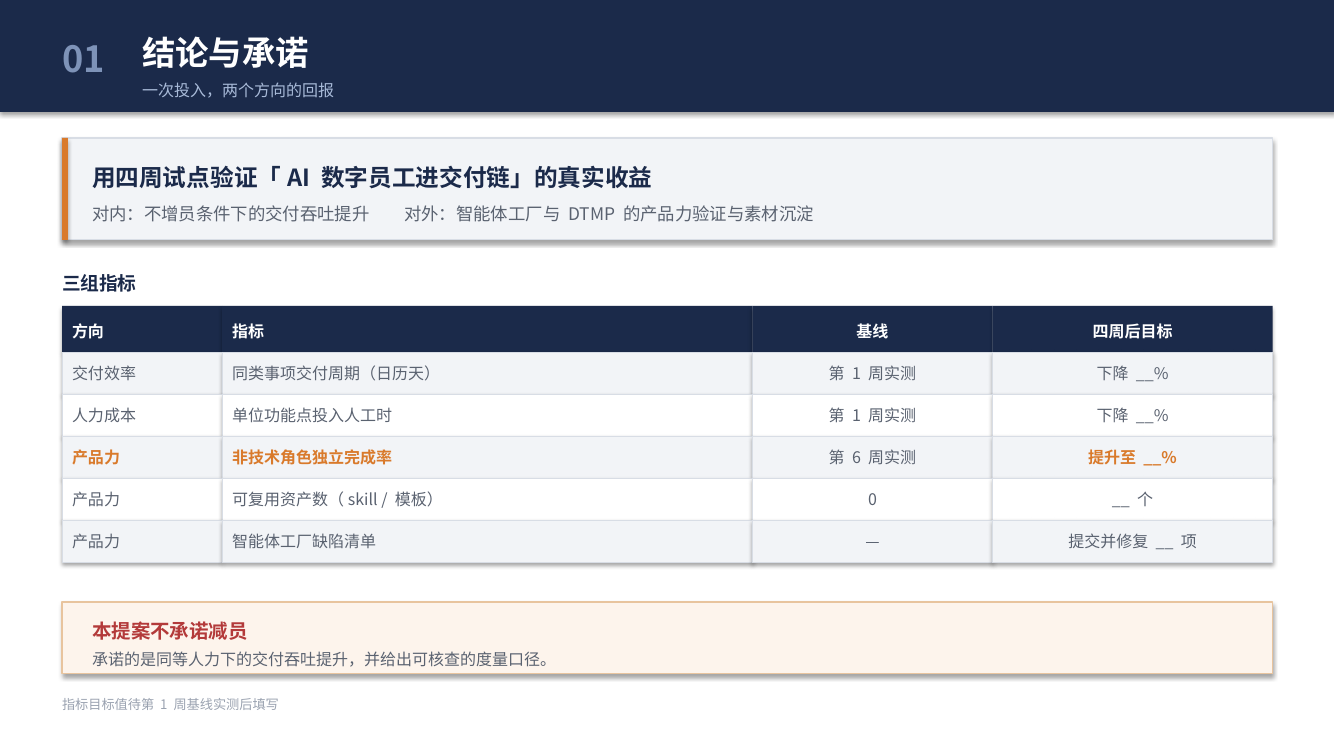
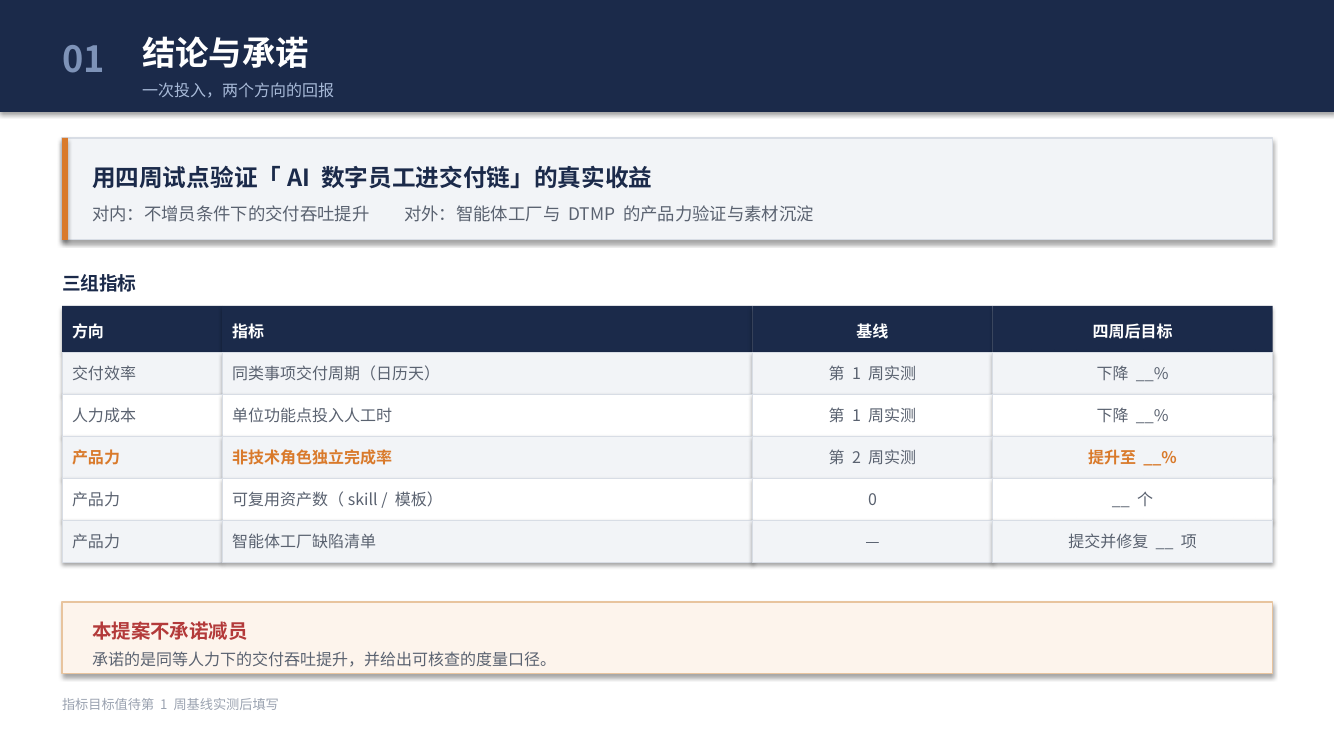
6: 6 -> 2 (856, 459)
